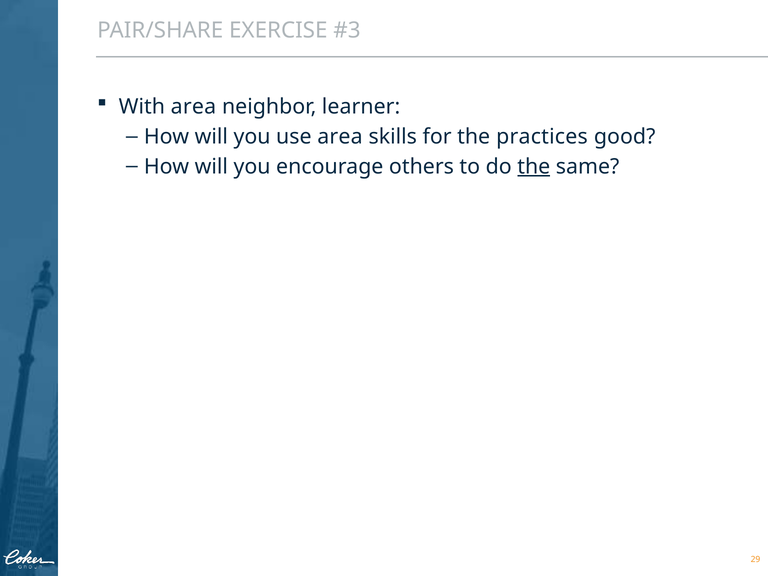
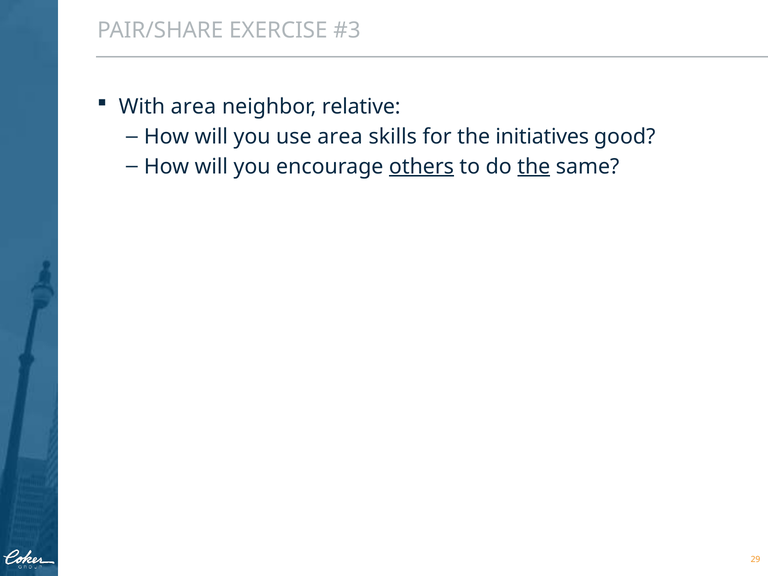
learner: learner -> relative (361, 107)
practices: practices -> initiatives (542, 137)
others underline: none -> present (421, 167)
